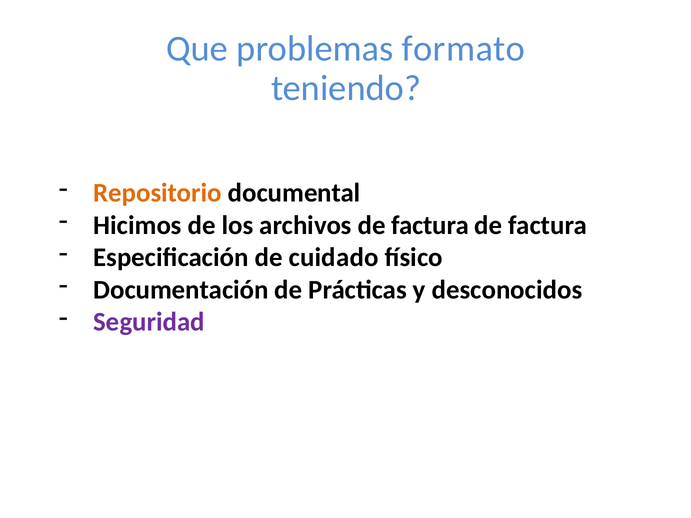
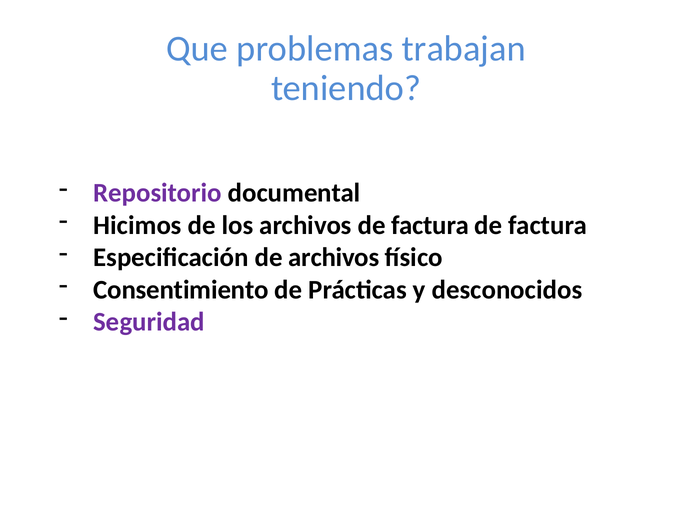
formato: formato -> trabajan (464, 49)
Repositorio colour: orange -> purple (158, 193)
de cuidado: cuidado -> archivos (334, 258)
Documentación: Documentación -> Consentimiento (181, 290)
